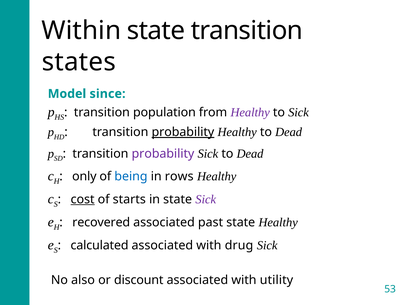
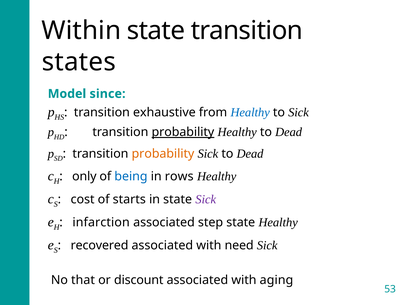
population: population -> exhaustive (164, 112)
Healthy colour: purple -> blue (250, 112)
probability colour: purple -> orange (163, 154)
cost underline: present -> none (83, 199)
recovered: recovered -> infarction (101, 222)
past: past -> step (211, 222)
calculated: calculated -> recovered (100, 246)
drug: drug -> need (239, 246)
also: also -> that (83, 280)
utility: utility -> aging (276, 280)
